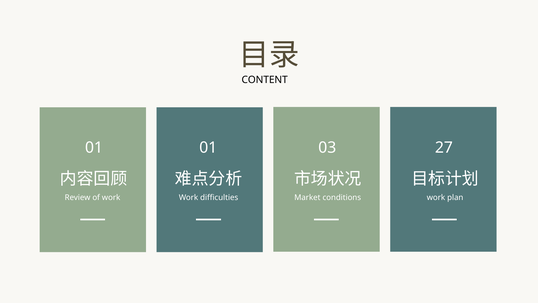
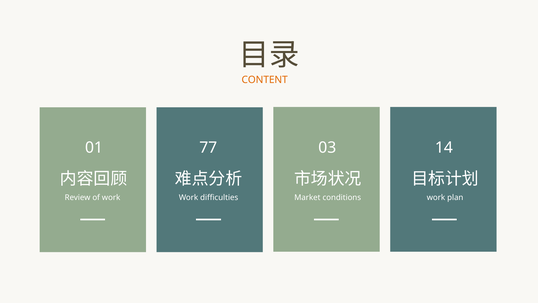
CONTENT colour: black -> orange (265, 80)
01 01: 01 -> 77 (208, 147)
27: 27 -> 14 (444, 147)
